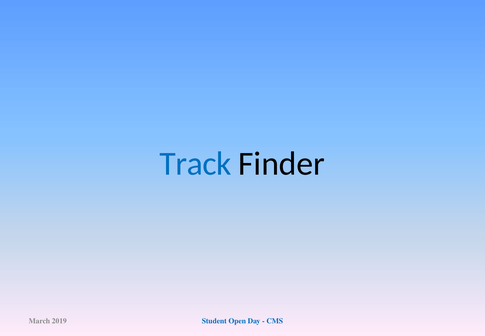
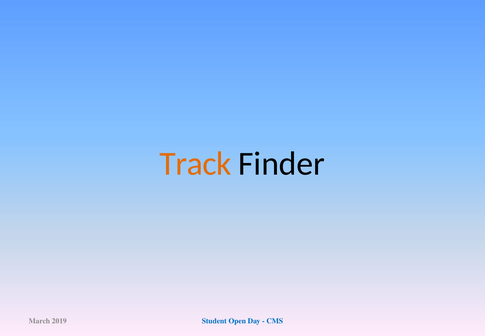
Track colour: blue -> orange (195, 164)
